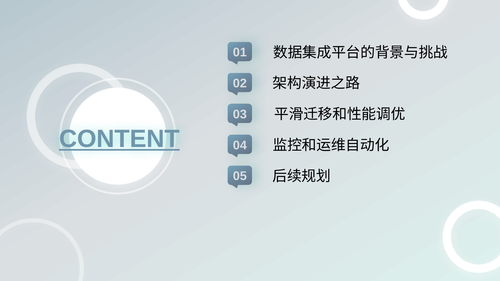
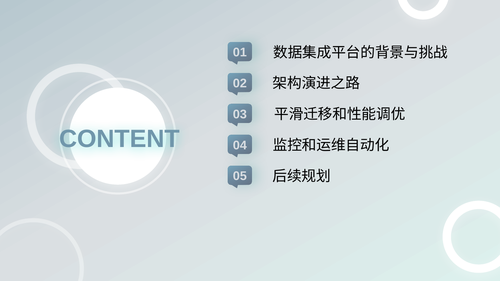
CONTENT underline: present -> none (119, 139)
